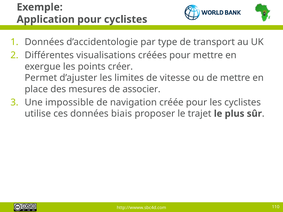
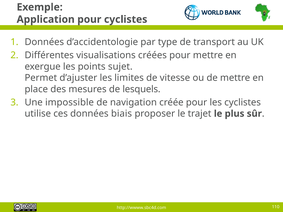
créer: créer -> sujet (120, 67)
associer: associer -> lesquels (141, 89)
